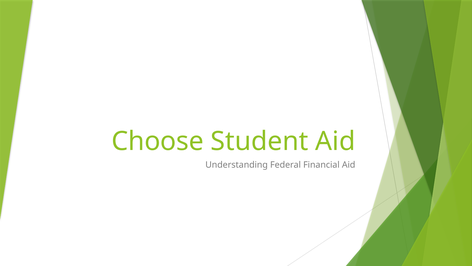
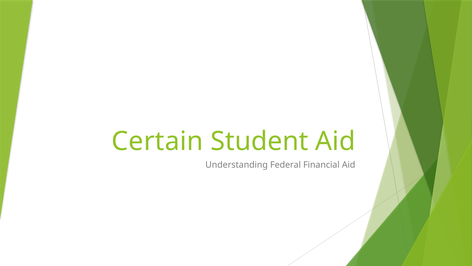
Choose: Choose -> Certain (157, 141)
